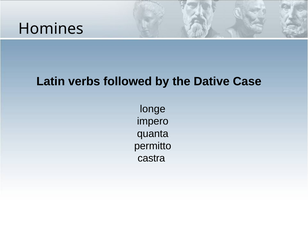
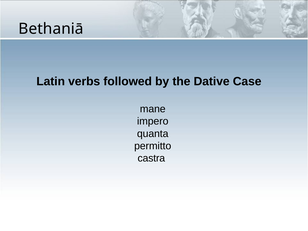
Homines: Homines -> Bethaniā (51, 29)
longe: longe -> mane (153, 109)
